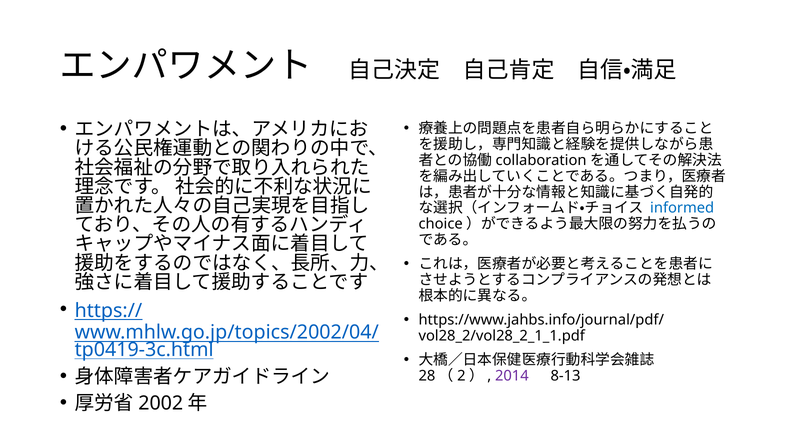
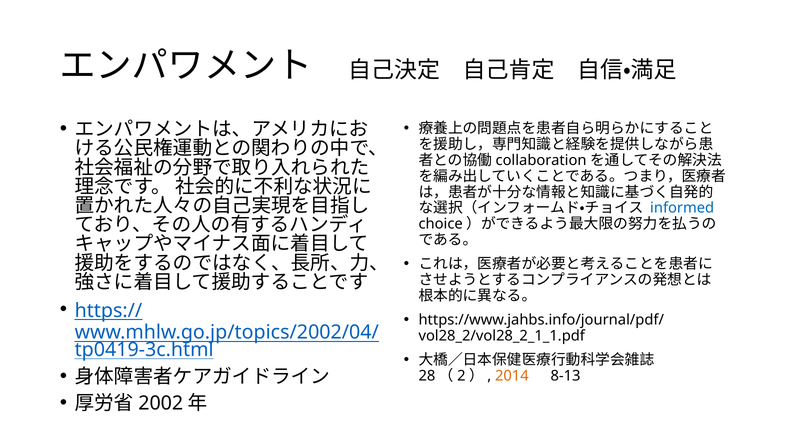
2014 colour: purple -> orange (512, 376)
